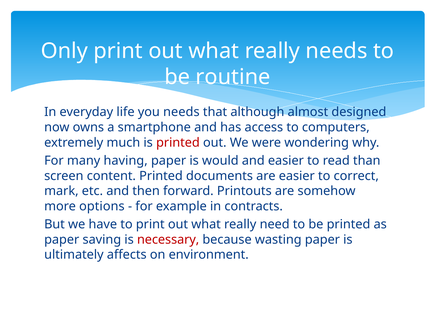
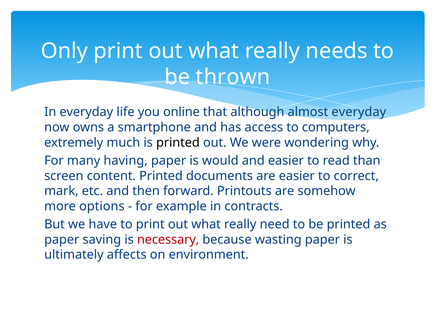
routine: routine -> thrown (233, 77)
you needs: needs -> online (181, 112)
almost designed: designed -> everyday (359, 112)
printed colour: red -> black (178, 143)
